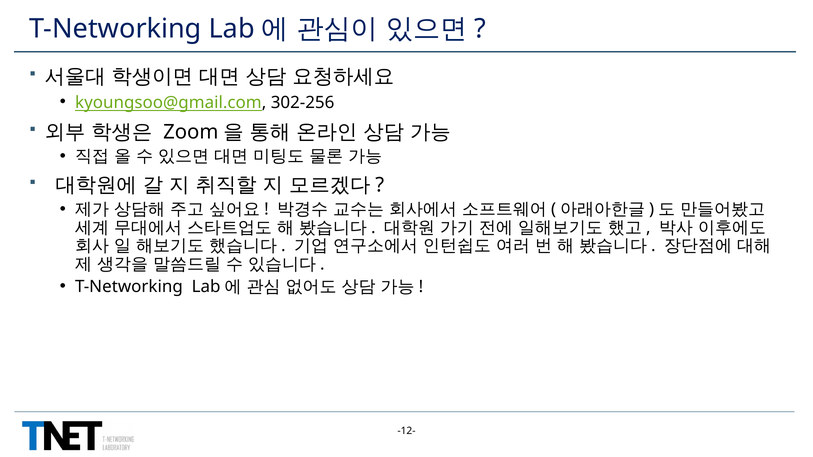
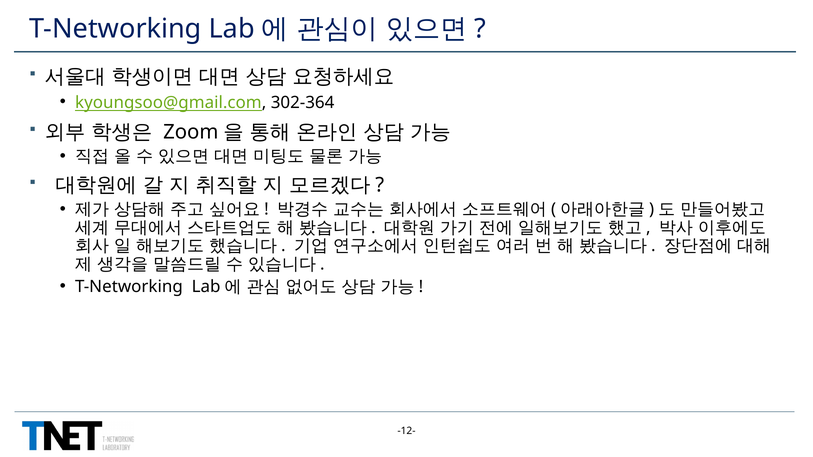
302-256: 302-256 -> 302-364 (303, 103)
